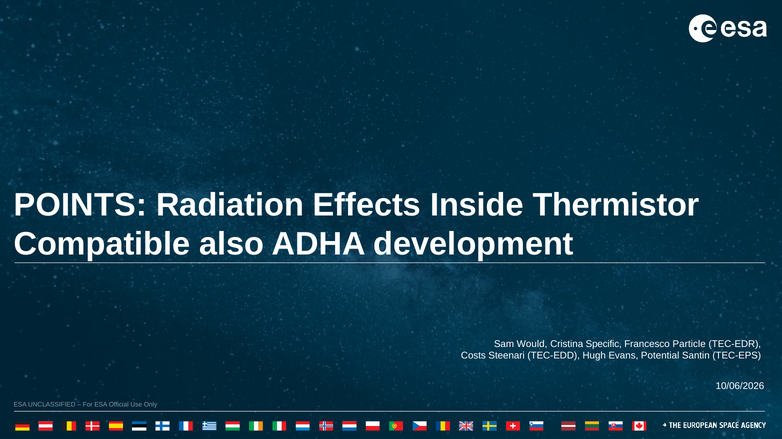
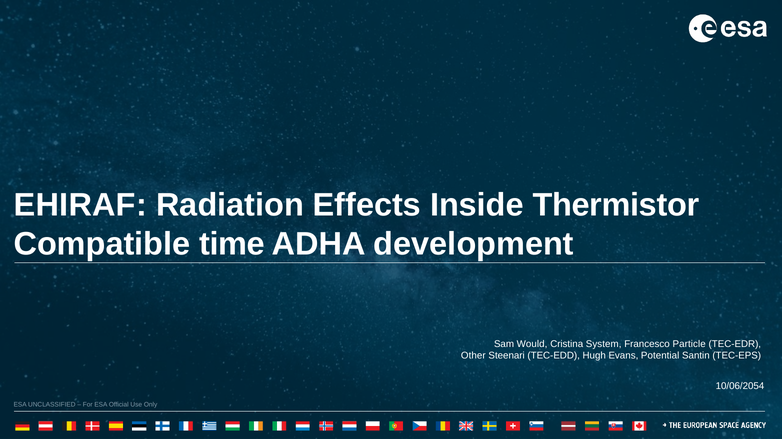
POINTS: POINTS -> EHIRAF (80, 205)
also: also -> time (232, 244)
Specific: Specific -> System (604, 344)
Costs: Costs -> Other (473, 355)
10/06/2026: 10/06/2026 -> 10/06/2054 (740, 386)
